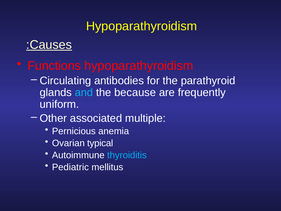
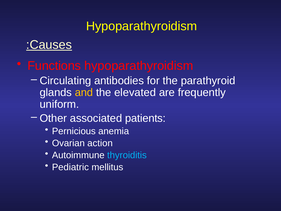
and colour: light blue -> yellow (84, 92)
because: because -> elevated (135, 92)
multiple: multiple -> patients (145, 118)
typical: typical -> action (100, 143)
